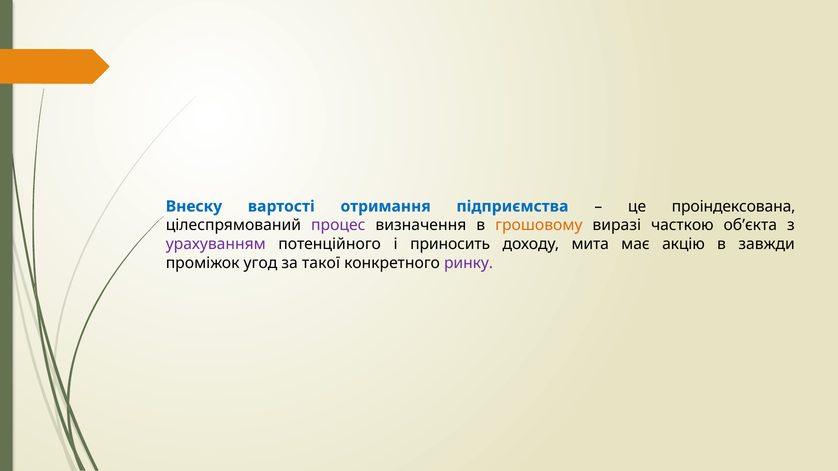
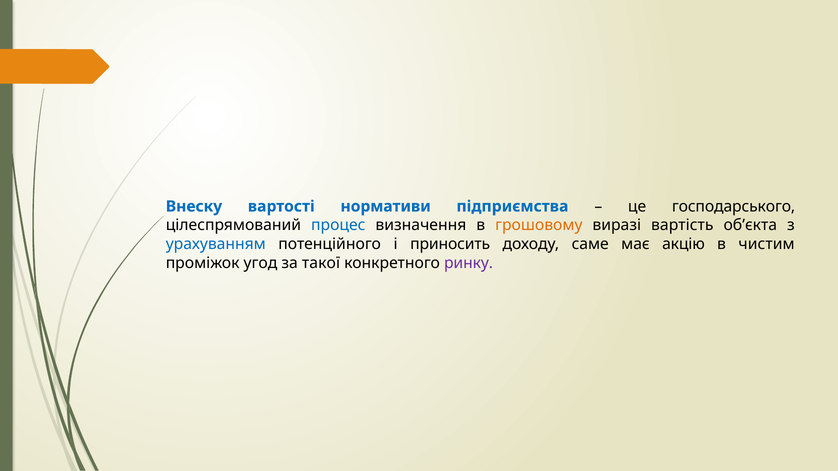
отримання: отримання -> нормативи (386, 207)
проіндексована: проіндексована -> господарського (734, 207)
процес colour: purple -> blue (338, 225)
часткою: часткою -> вартість (682, 225)
урахуванням colour: purple -> blue (216, 244)
мита: мита -> саме (590, 244)
завжди: завжди -> чистим (767, 244)
